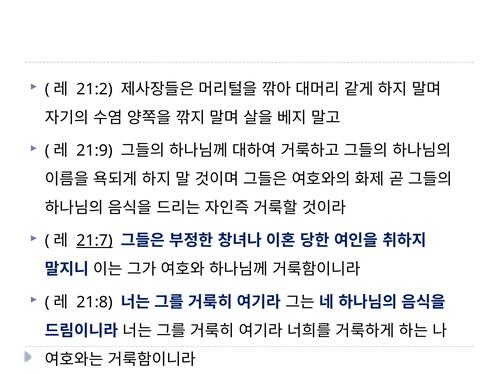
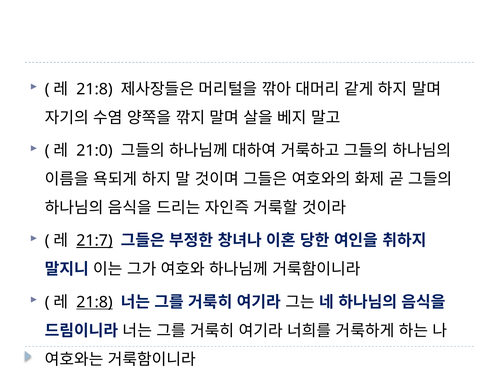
21:2: 21:2 -> 21:8 (94, 89)
21:9: 21:9 -> 21:0 (94, 151)
21:8 underline: none -> present (94, 302)
